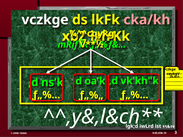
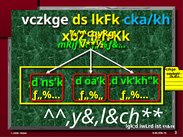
cka/kh colour: pink -> light blue (147, 20)
